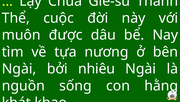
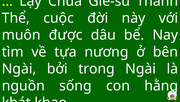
nhiêu: nhiêu -> trong (97, 68)
